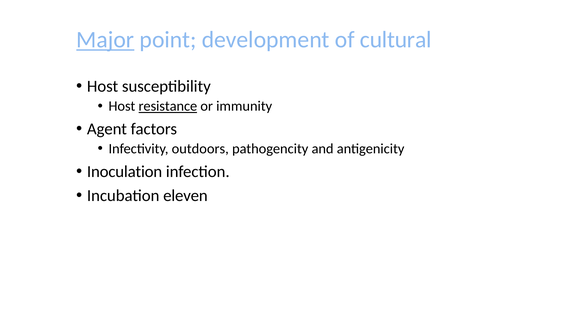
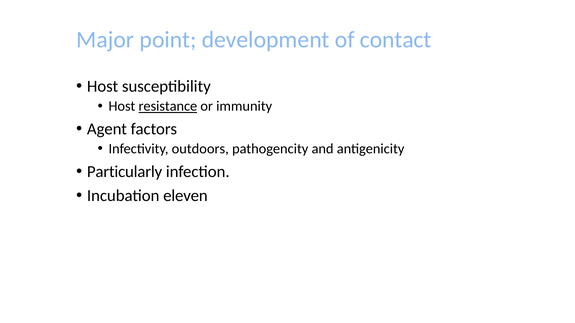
Major underline: present -> none (105, 40)
cultural: cultural -> contact (396, 40)
Inoculation: Inoculation -> Particularly (125, 172)
